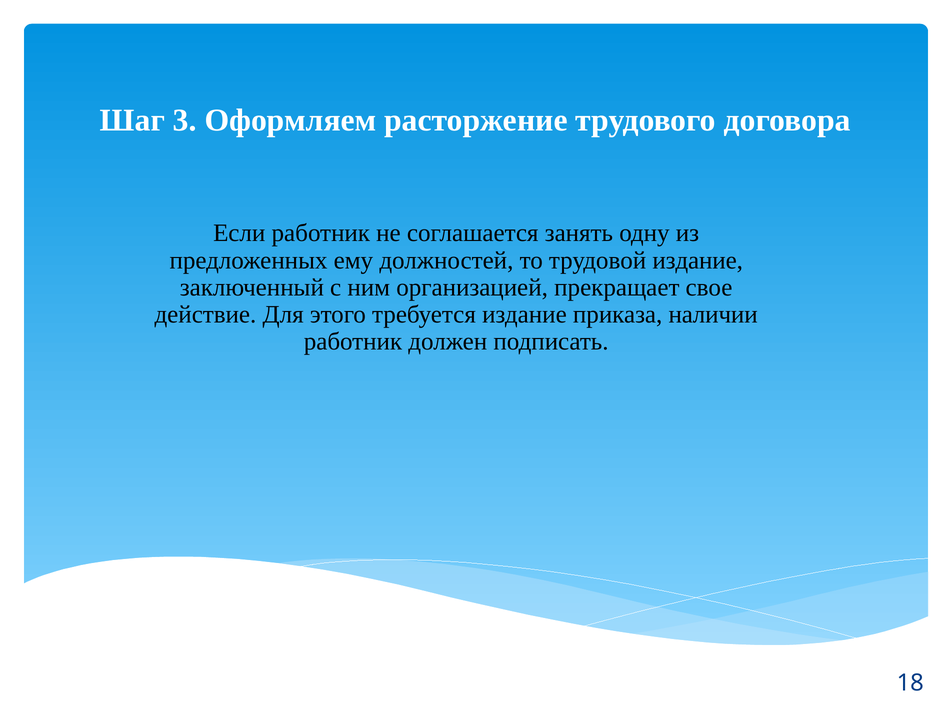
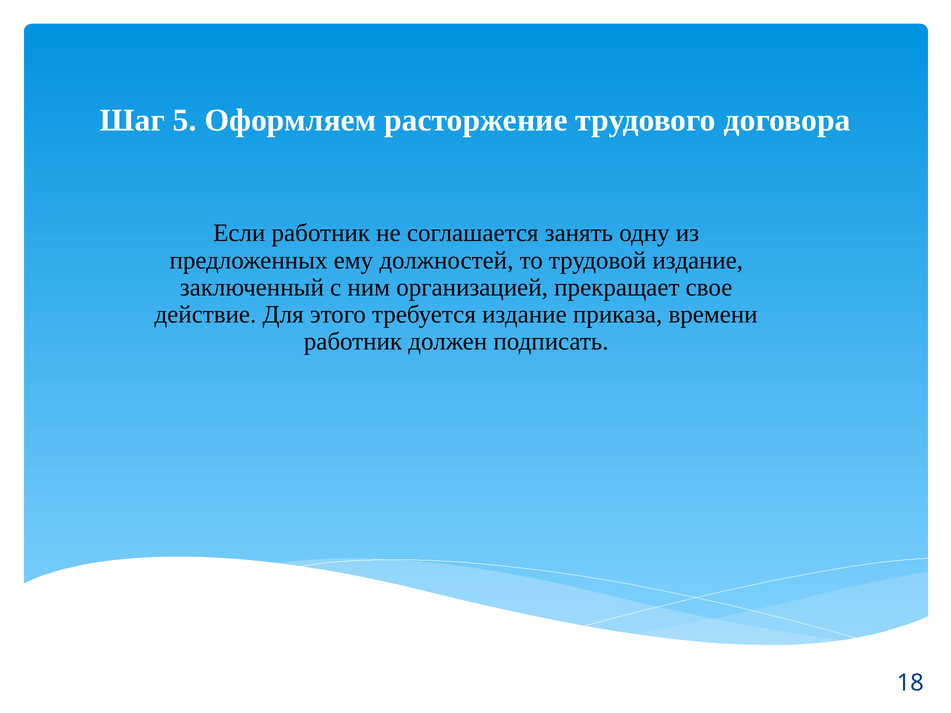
3: 3 -> 5 (185, 120)
наличии: наличии -> времени (713, 315)
